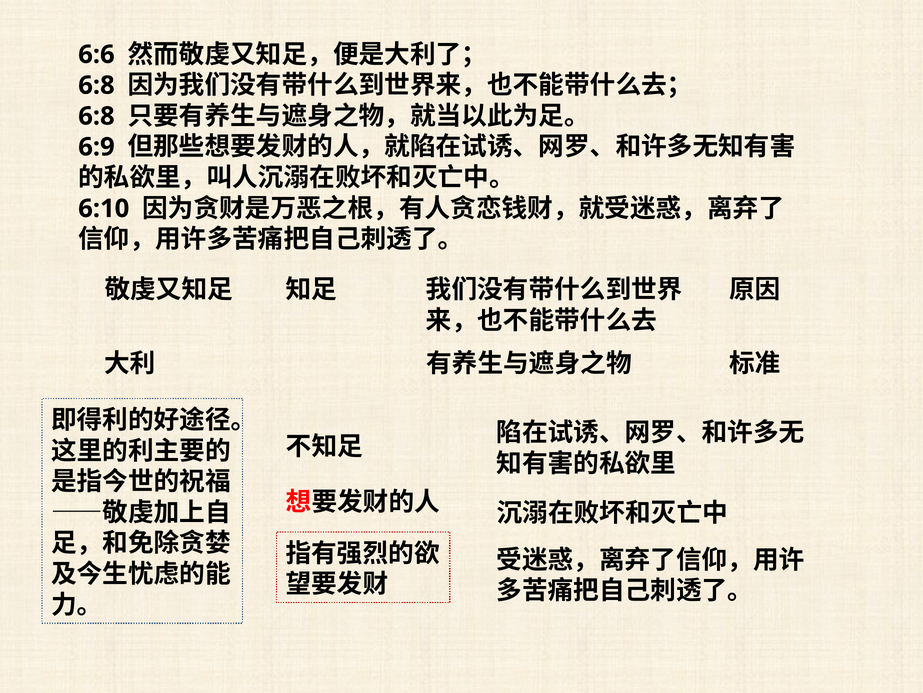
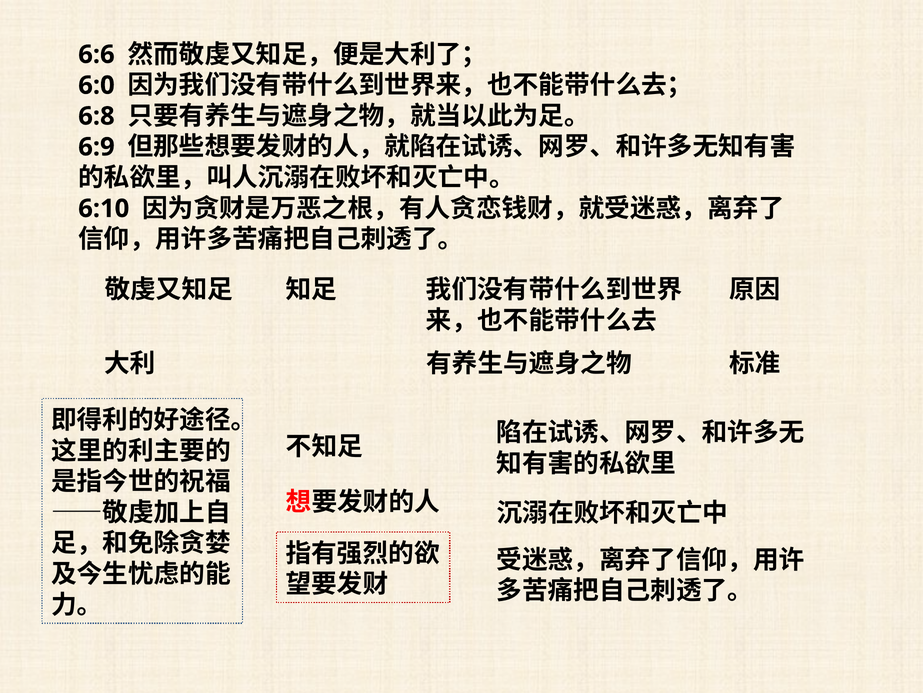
6:8: 6:8 -> 6:0 (96, 85)
